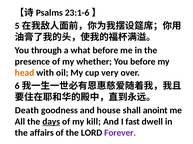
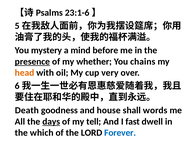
through: through -> mystery (47, 51)
what: what -> mind (81, 51)
presence underline: none -> present (32, 62)
You before: before -> chains (143, 62)
anoint: anoint -> words (155, 111)
kill: kill -> tell (94, 122)
affairs: affairs -> which (42, 133)
Forever colour: purple -> blue (120, 133)
